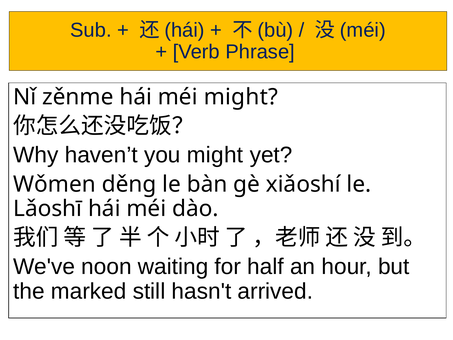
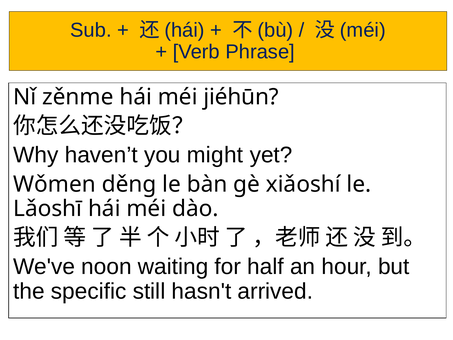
méi might: might -> jiéhūn (241, 97)
marked: marked -> specific (89, 291)
